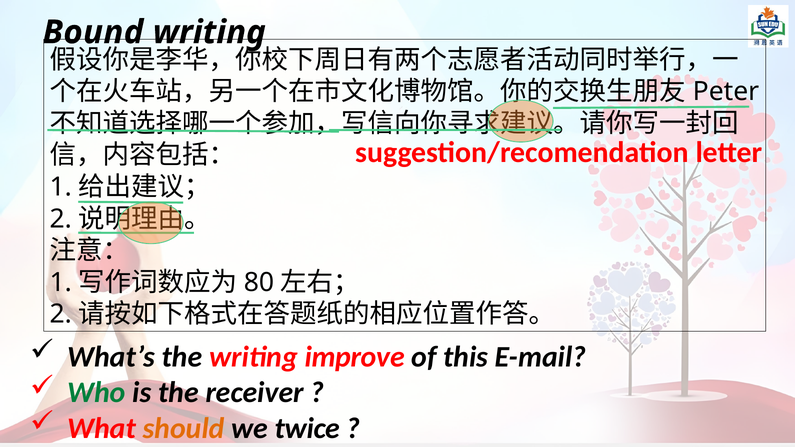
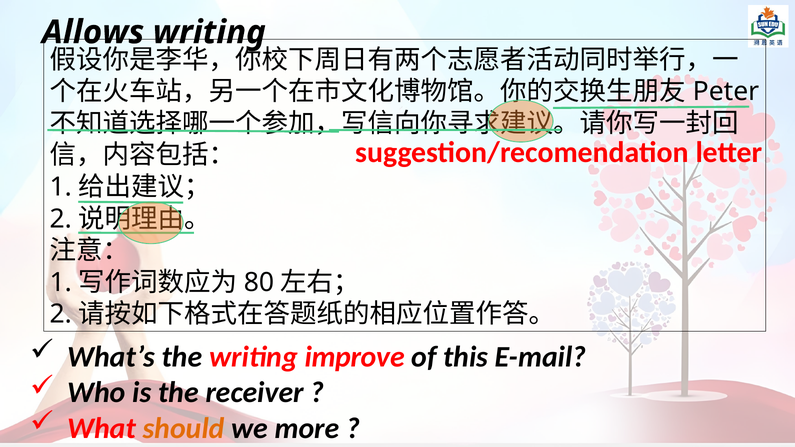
Bound: Bound -> Allows (93, 32)
Who colour: green -> black (96, 393)
twice: twice -> more (307, 429)
